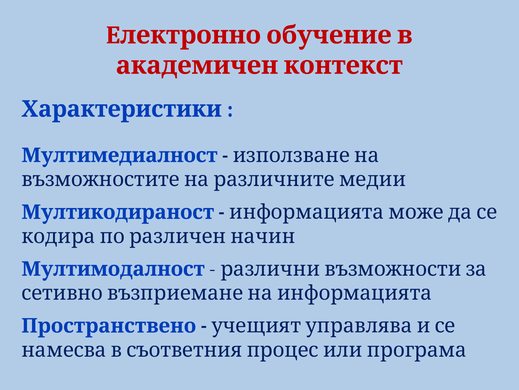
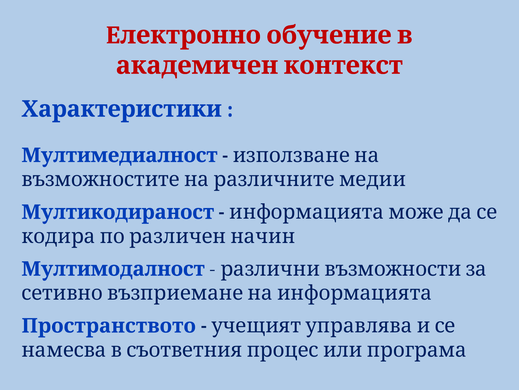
Пространствено: Пространствено -> Пространството (109, 325)
